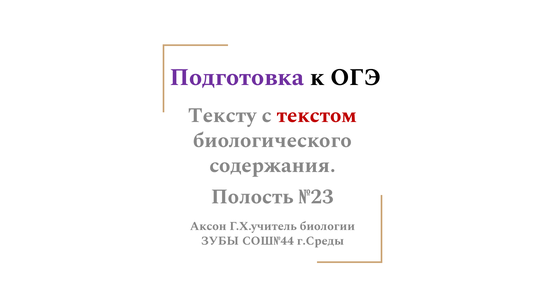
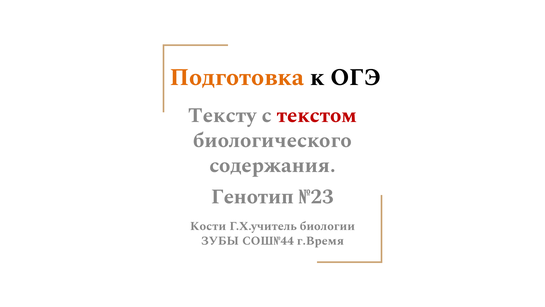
Подготовка colour: purple -> orange (237, 77)
Полость: Полость -> Генотип (253, 196)
Аксон: Аксон -> Кости (208, 226)
г.Среды: г.Среды -> г.Время (320, 240)
